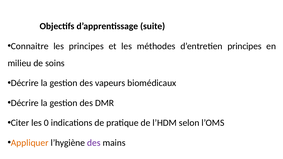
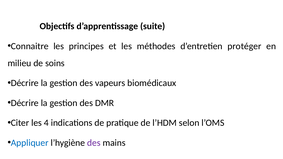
d’entretien principes: principes -> protéger (244, 46)
0: 0 -> 4 (46, 123)
Appliquer colour: orange -> blue (30, 143)
